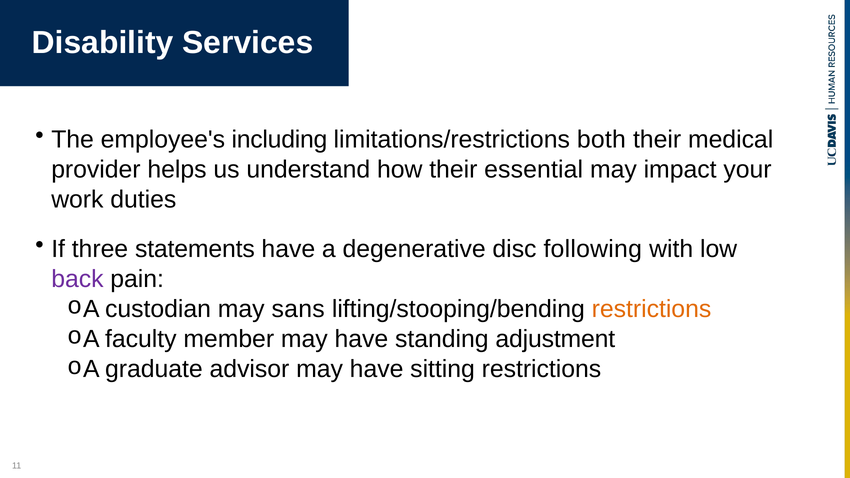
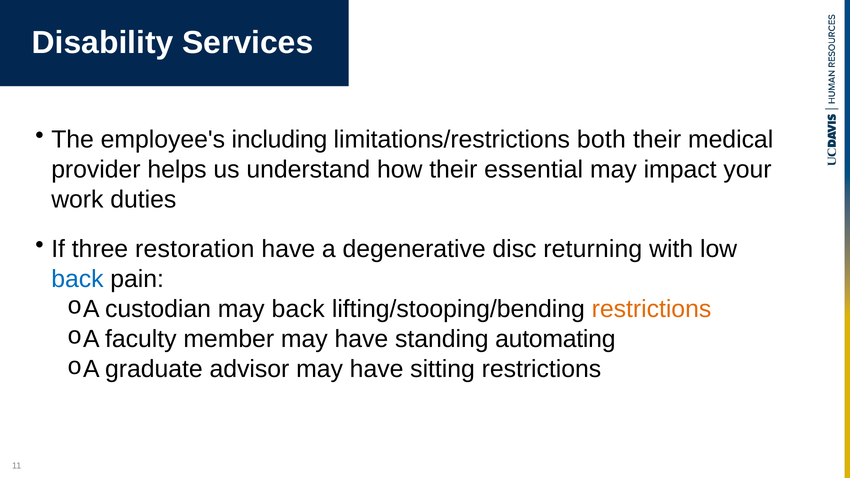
statements: statements -> restoration (195, 249)
following: following -> returning (593, 249)
back colour: purple -> blue (77, 279)
may sans: sans -> back (298, 309)
adjustment: adjustment -> automating (555, 339)
